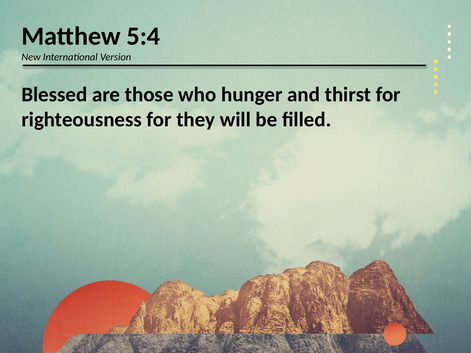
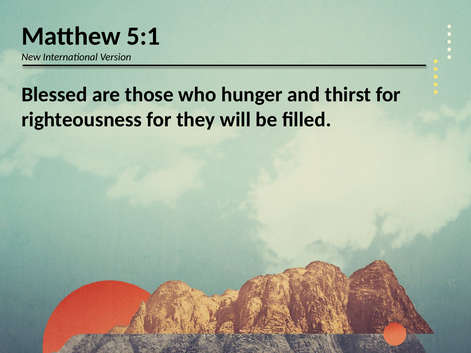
5:4: 5:4 -> 5:1 (143, 36)
